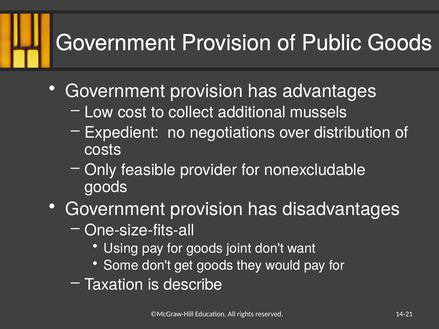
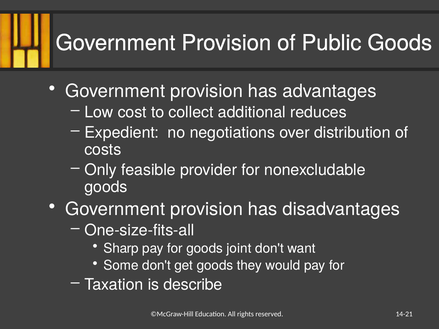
mussels: mussels -> reduces (318, 112)
Using: Using -> Sharp (121, 249)
